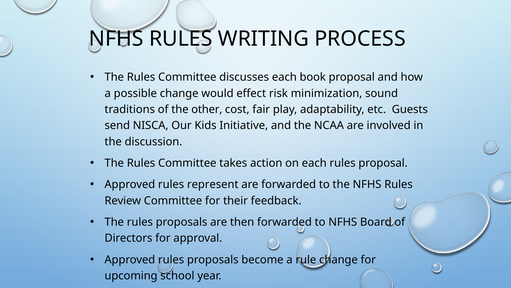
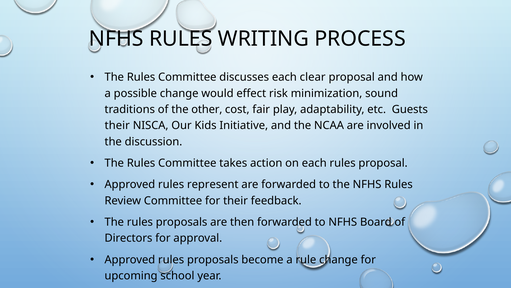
book: book -> clear (313, 77)
send: send -> their (117, 125)
